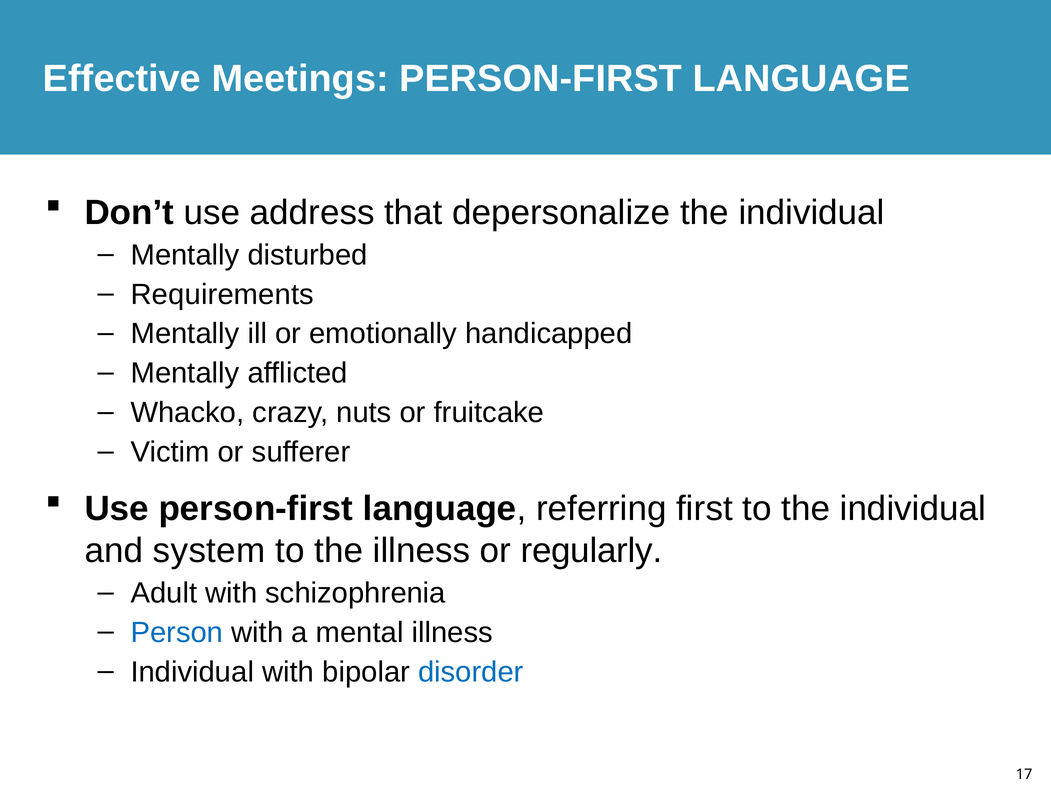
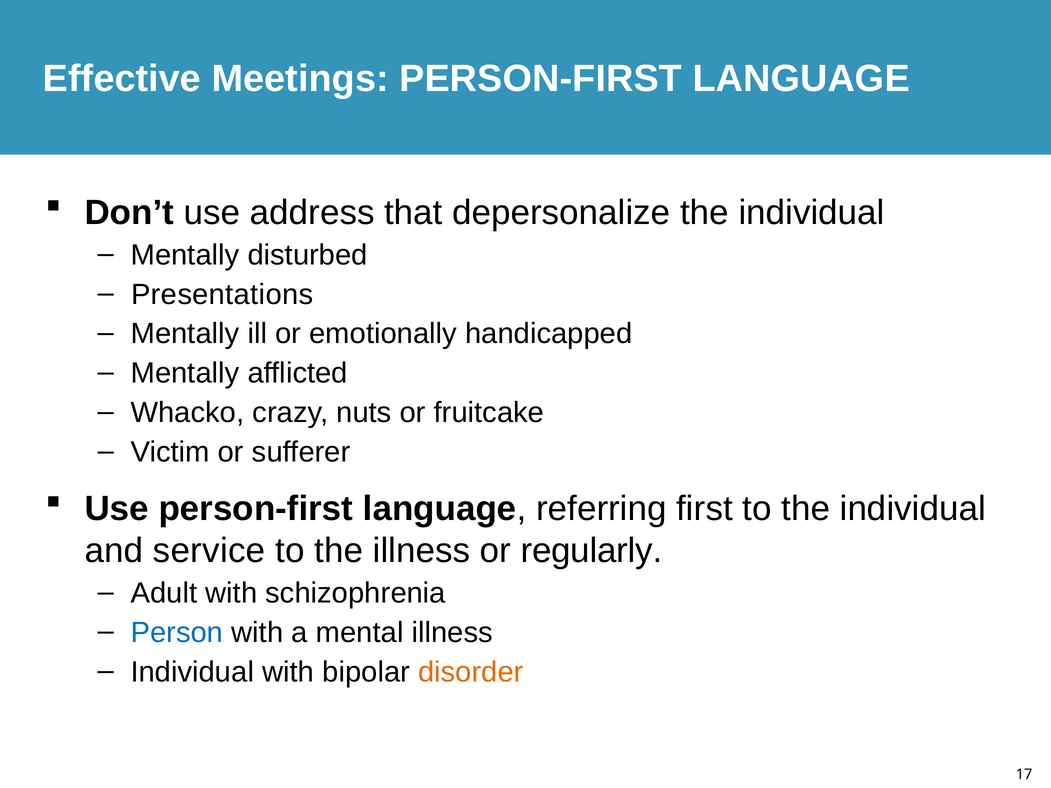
Requirements: Requirements -> Presentations (222, 295)
system: system -> service (209, 551)
disorder colour: blue -> orange (471, 672)
